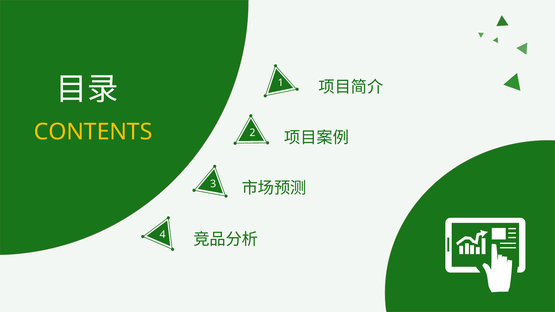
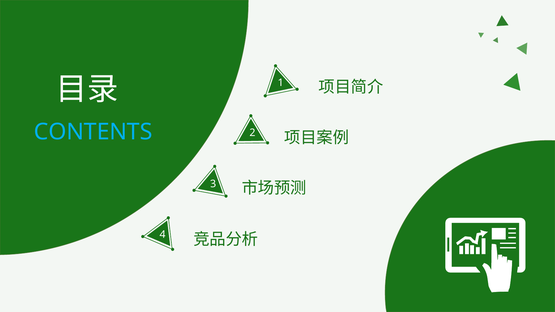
CONTENTS colour: yellow -> light blue (93, 132)
